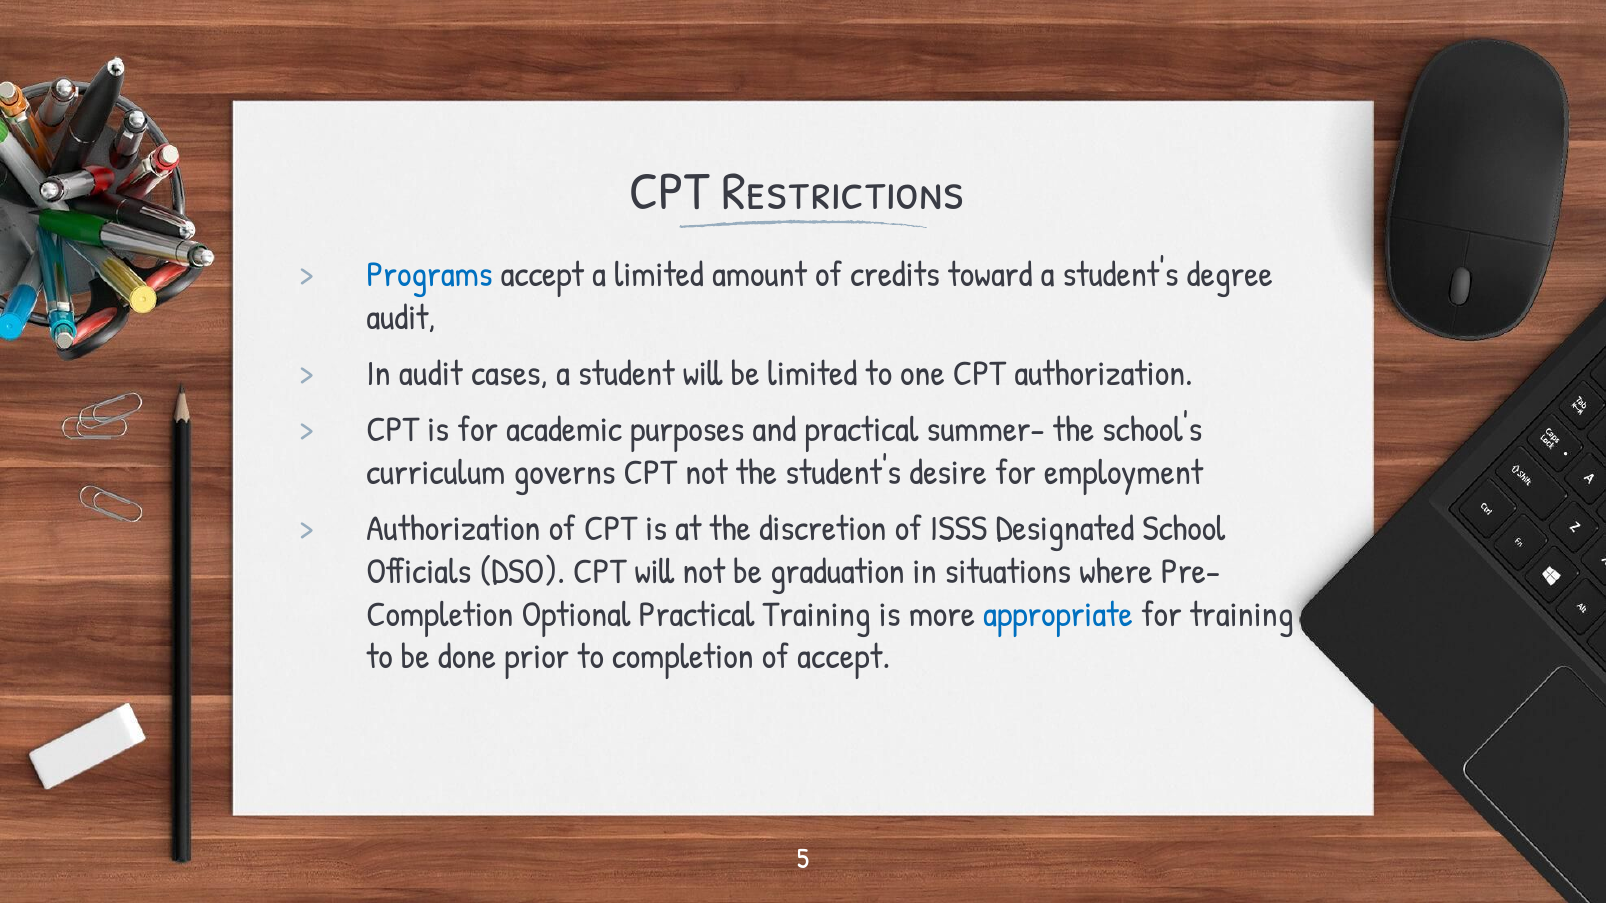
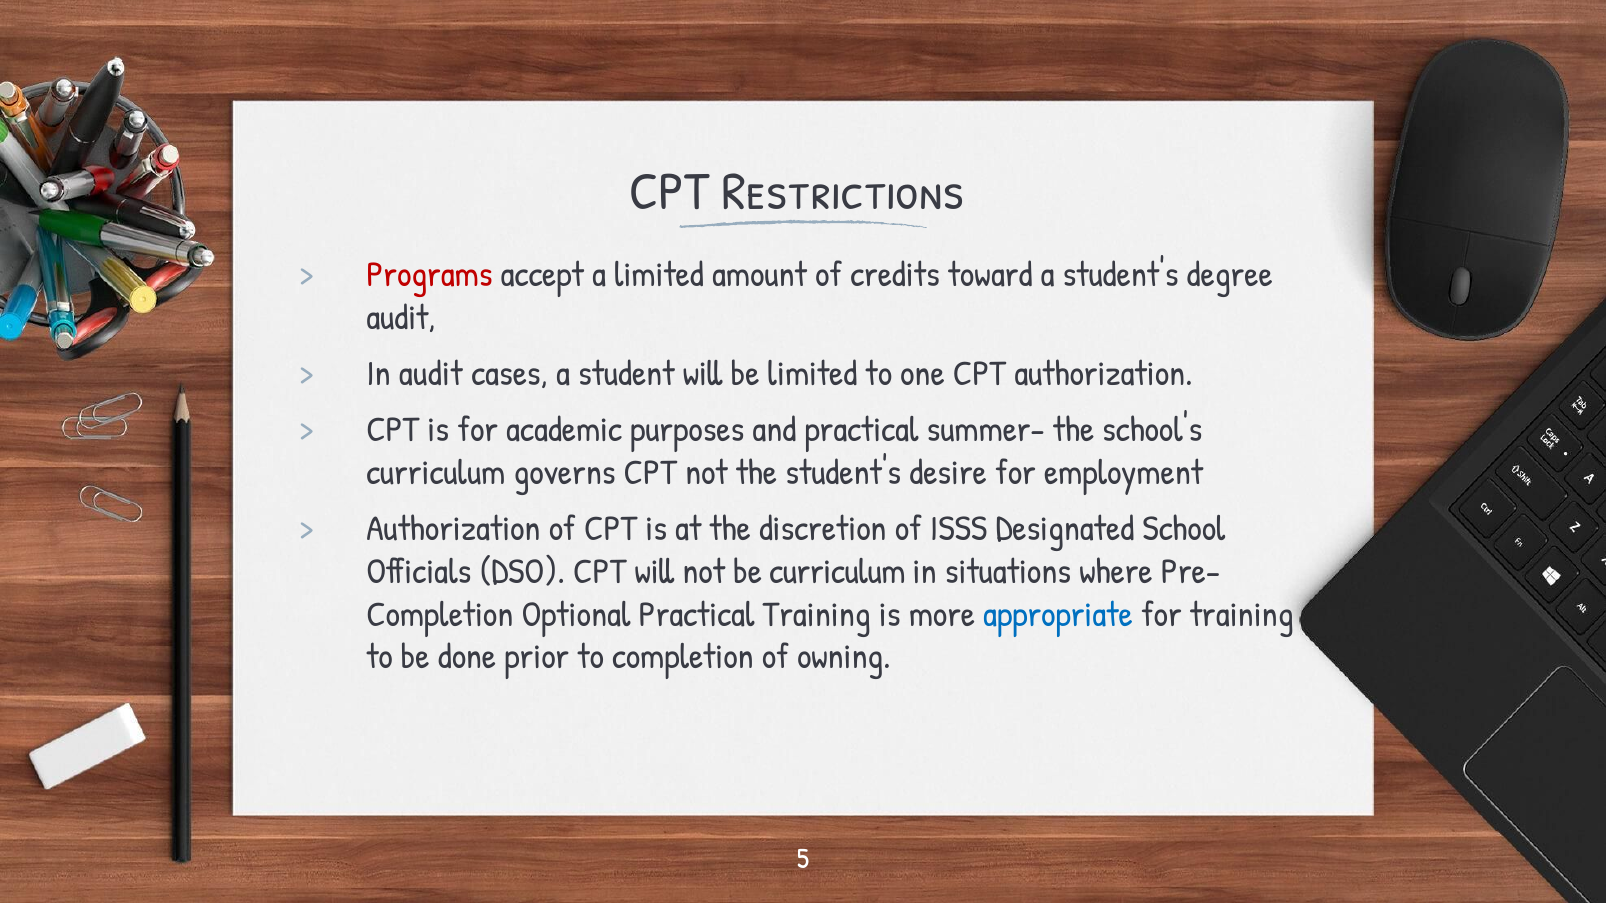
Programs colour: blue -> red (429, 275)
be graduation: graduation -> curriculum (838, 572)
of accept: accept -> owning (844, 658)
